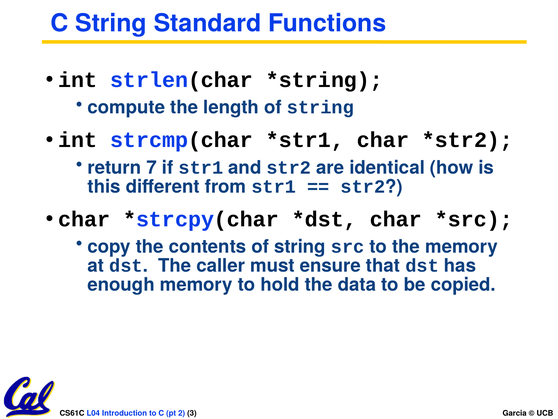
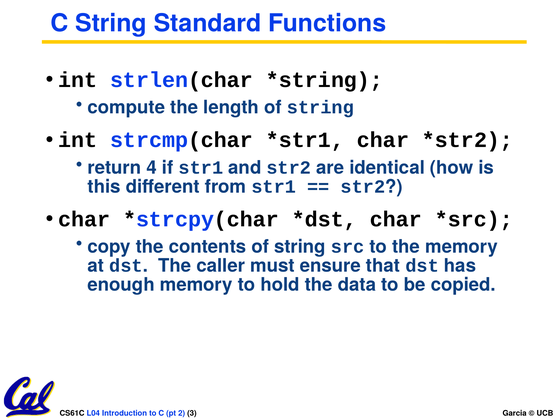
7: 7 -> 4 (152, 167)
